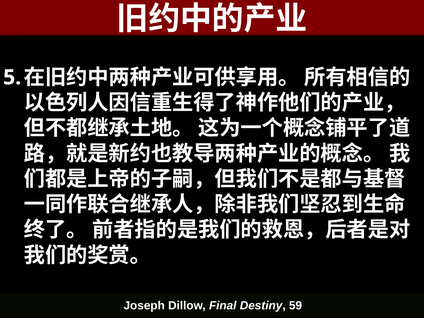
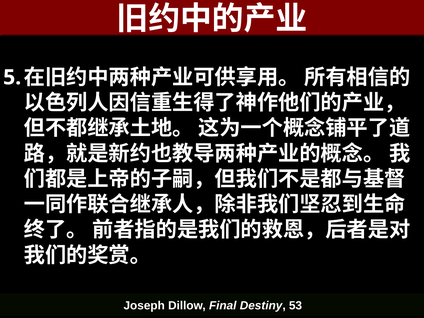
59: 59 -> 53 (295, 305)
